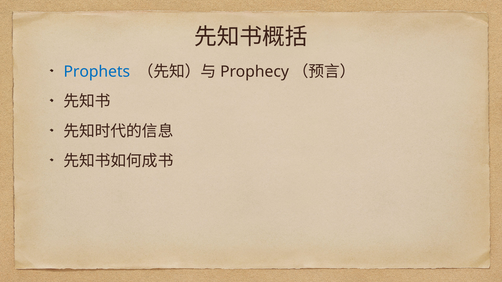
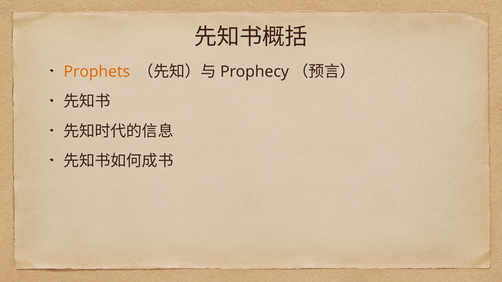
Prophets colour: blue -> orange (97, 72)
